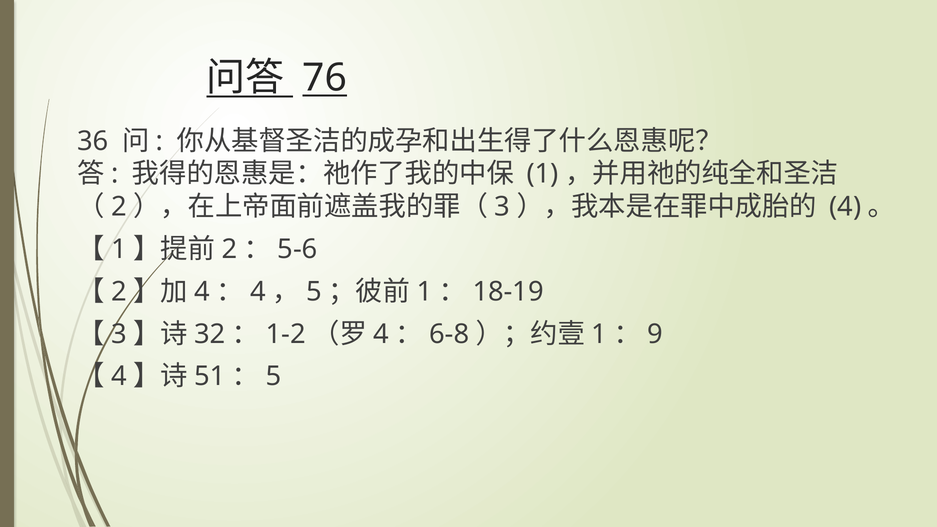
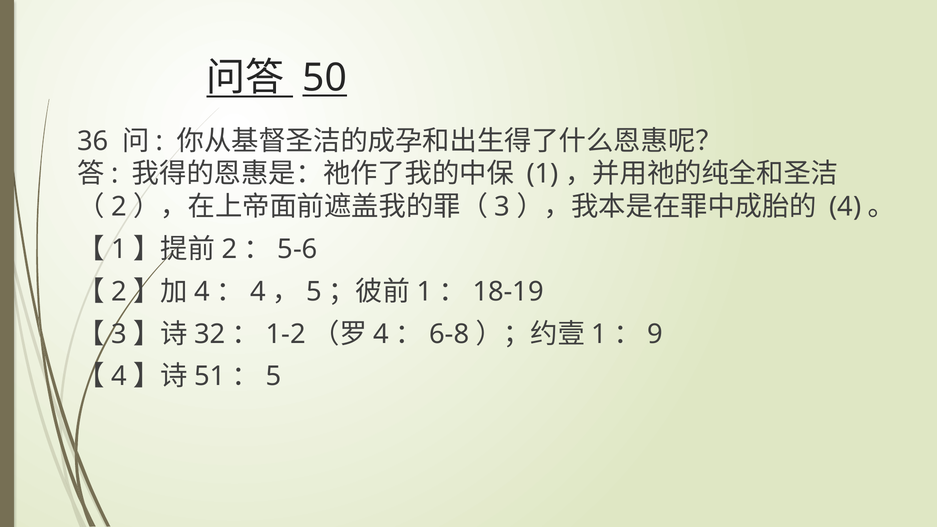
76: 76 -> 50 (325, 78)
